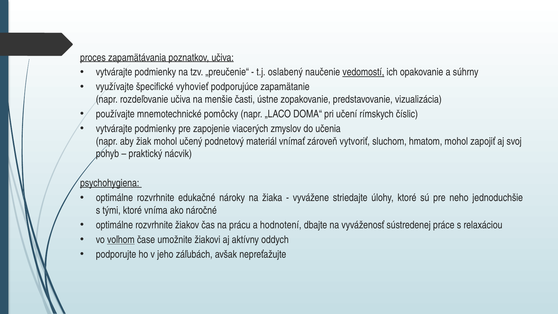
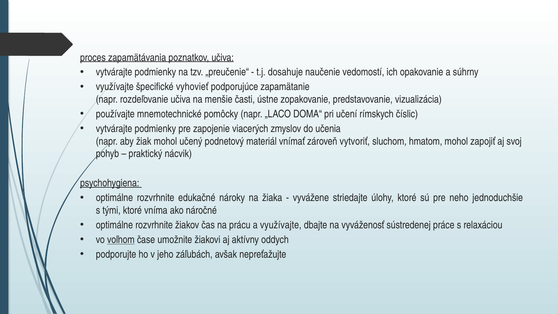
oslabený: oslabený -> dosahuje (285, 72)
vedomostí underline: present -> none (363, 72)
a hodnotení: hodnotení -> využívajte (281, 225)
